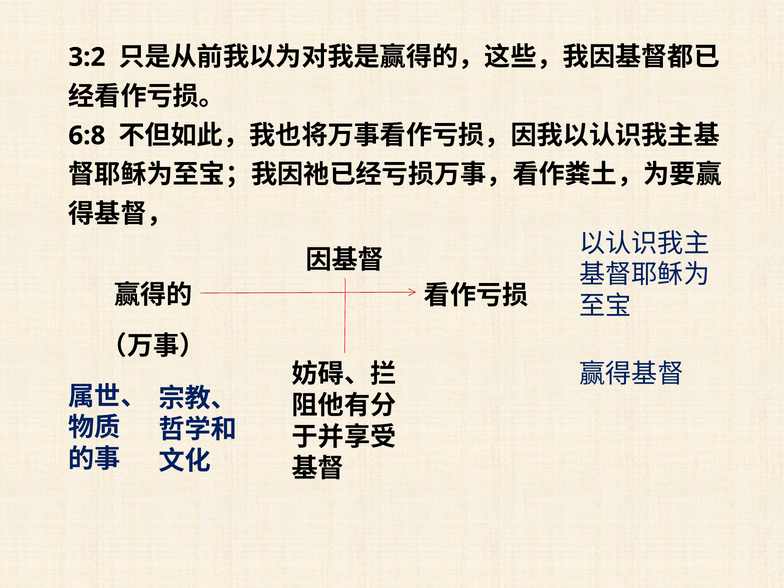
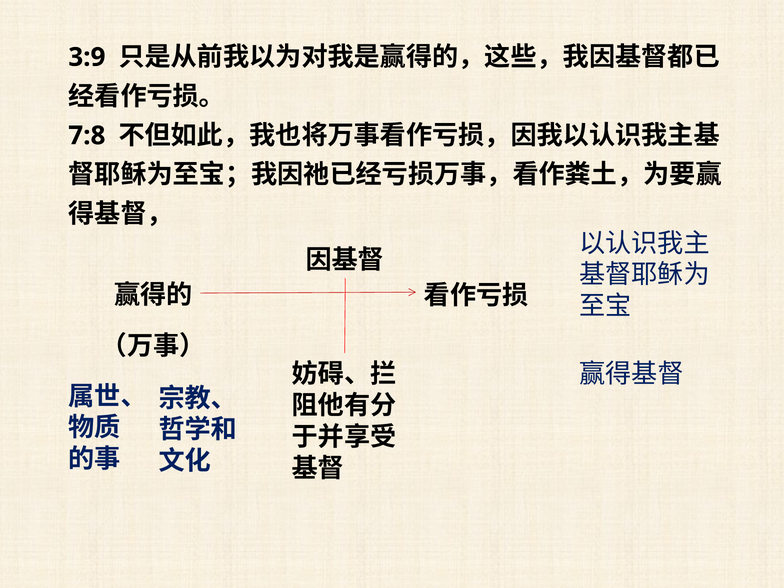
3:2: 3:2 -> 3:9 (87, 57)
6:8: 6:8 -> 7:8 (87, 136)
